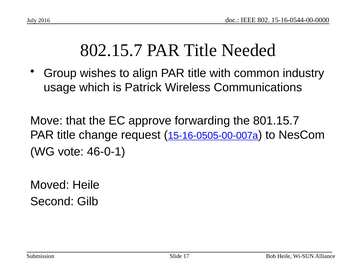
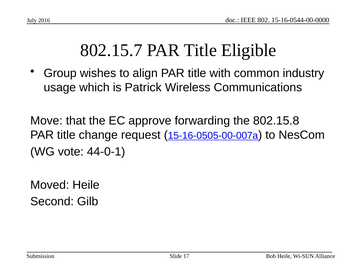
Needed: Needed -> Eligible (249, 50)
801.15.7: 801.15.7 -> 802.15.8 (276, 121)
46-0-1: 46-0-1 -> 44-0-1 (106, 152)
